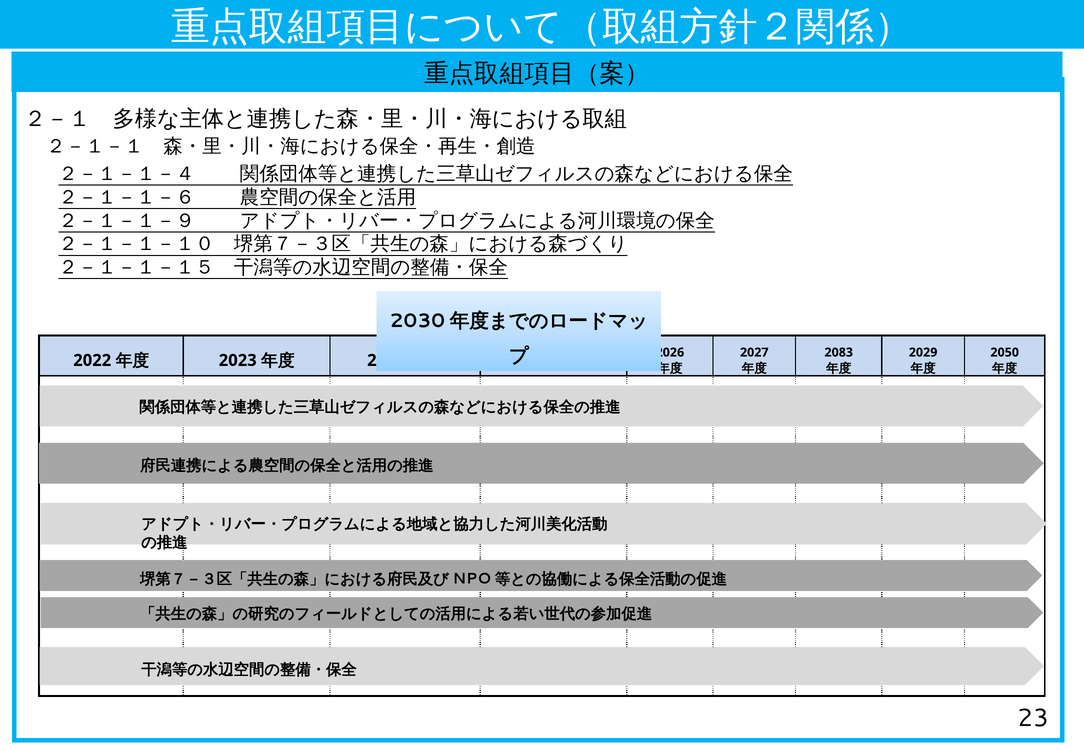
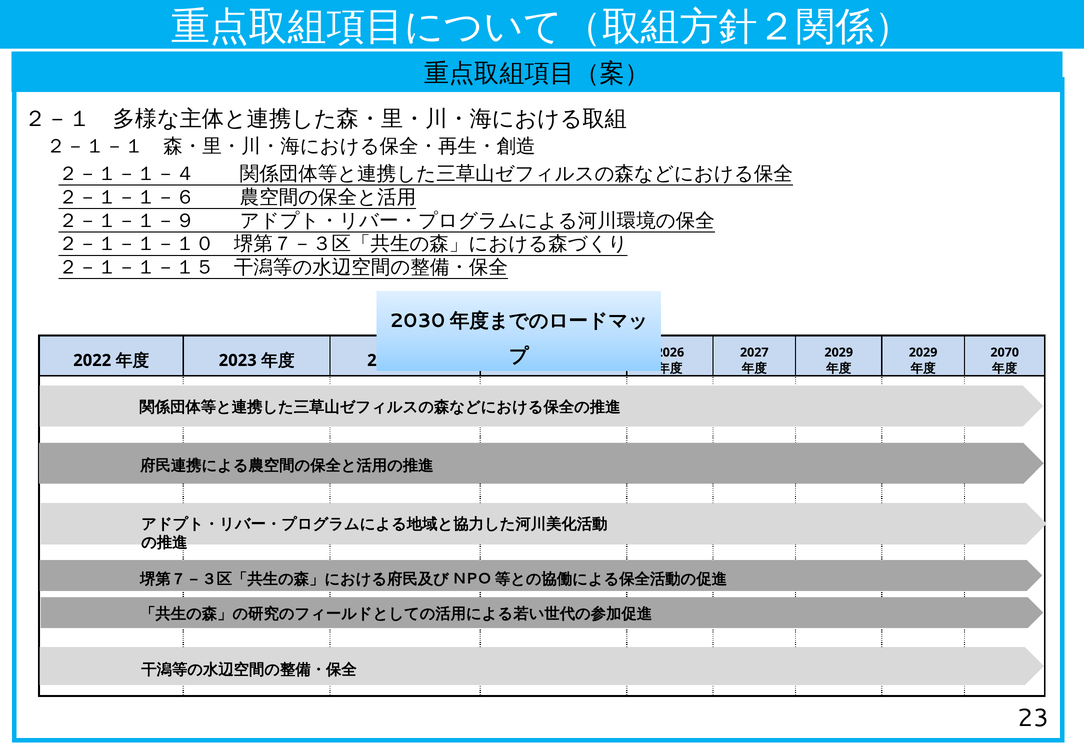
2083: 2083 -> 2029 (839, 352)
2050: 2050 -> 2070 (1005, 352)
